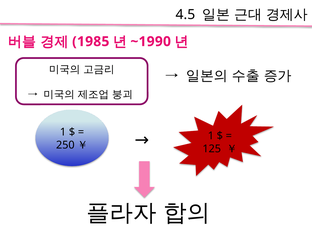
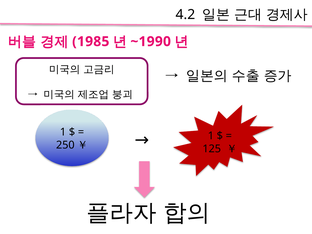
4.5: 4.5 -> 4.2 (185, 15)
